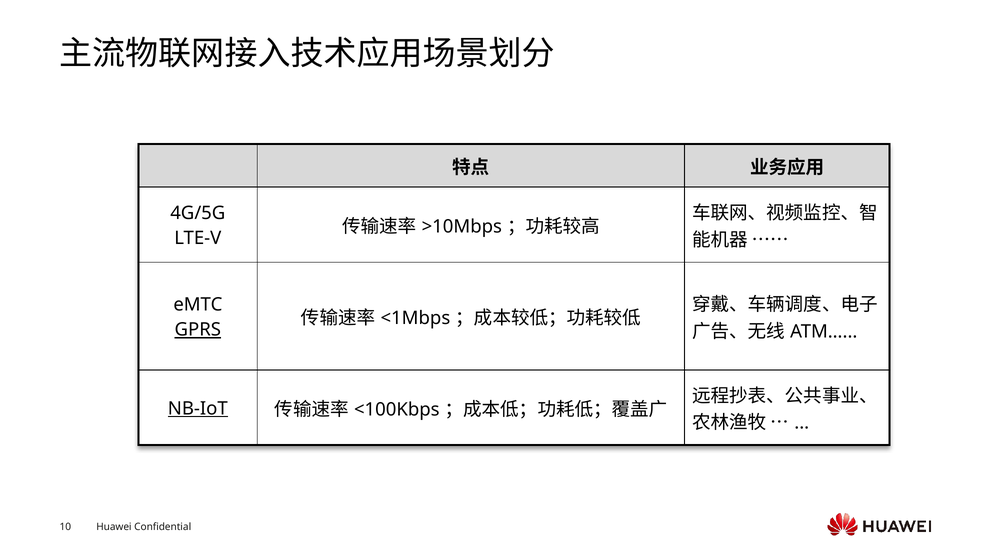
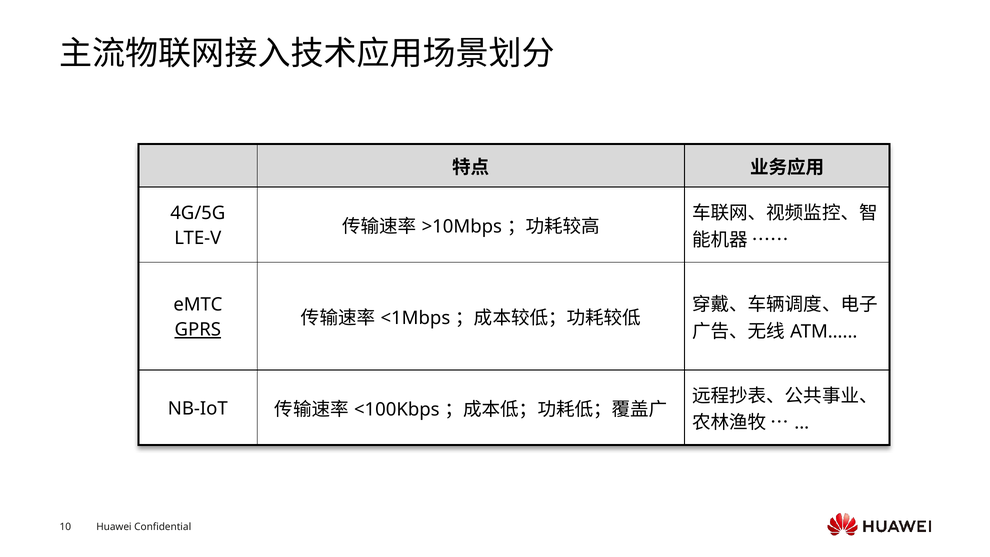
NB-IoT underline: present -> none (198, 408)
